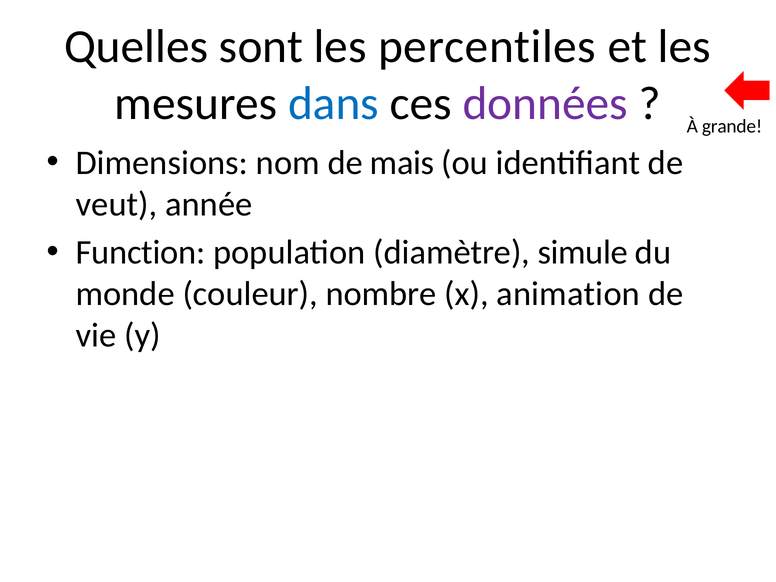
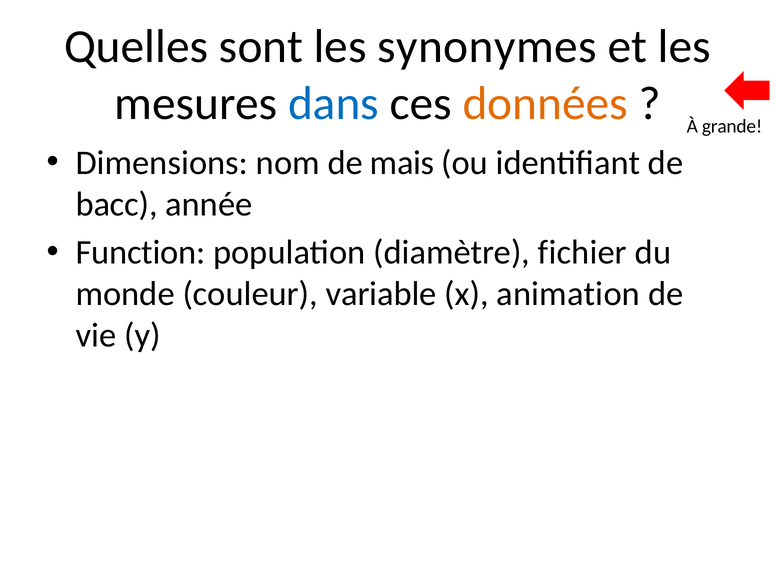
percentiles: percentiles -> synonymes (487, 47)
données colour: purple -> orange (545, 104)
veut: veut -> bacc (117, 204)
simule: simule -> fichier (582, 252)
nombre: nombre -> variable (381, 294)
